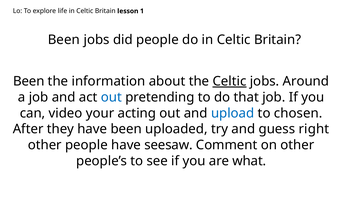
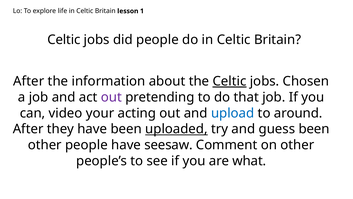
Been: Been -> Celtic (64, 40)
Been: Been -> After (29, 81)
Around: Around -> Chosen (306, 81)
out colour: blue -> purple (111, 97)
chosen: chosen -> around (298, 113)
uploaded underline: none -> present (176, 129)
guess right: right -> been (314, 129)
